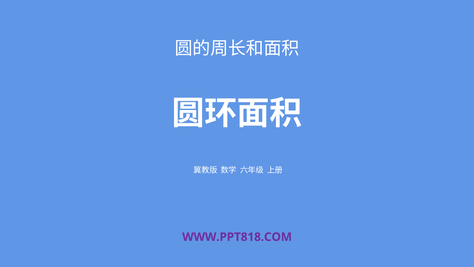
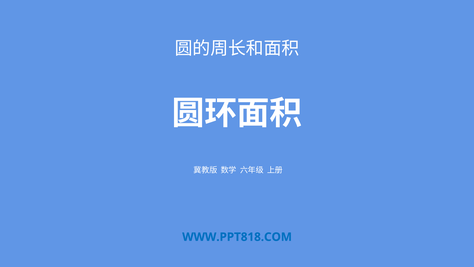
WWW.PPT818.COM colour: purple -> blue (237, 237)
